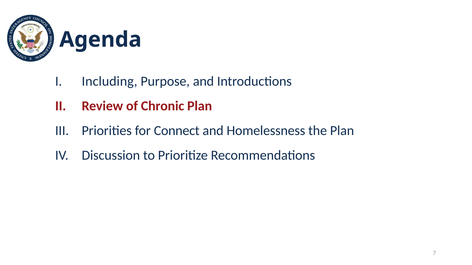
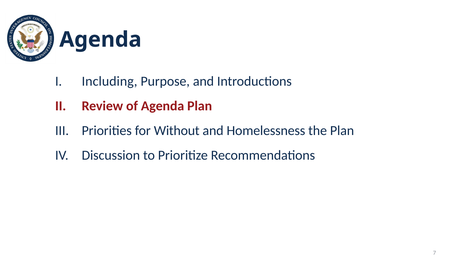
of Chronic: Chronic -> Agenda (163, 106)
Connect: Connect -> Without (177, 131)
